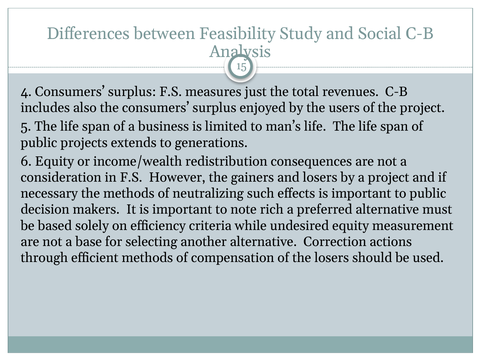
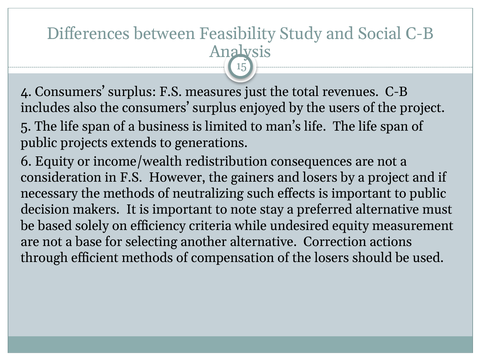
rich: rich -> stay (272, 209)
